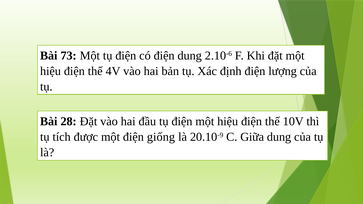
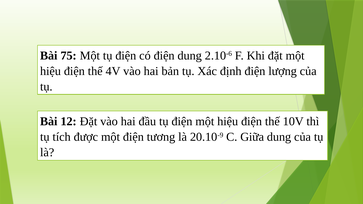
73: 73 -> 75 (69, 56)
28: 28 -> 12 (69, 122)
giống: giống -> tương (161, 137)
